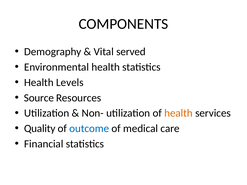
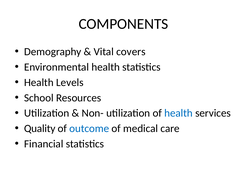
served: served -> covers (131, 52)
Source: Source -> School (39, 98)
health colour: orange -> blue (178, 113)
